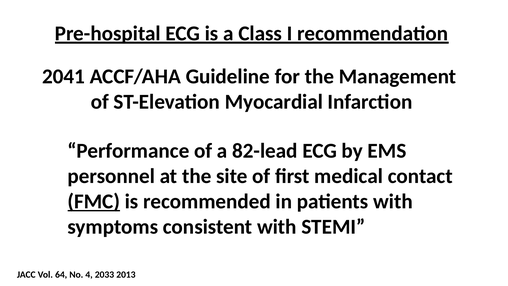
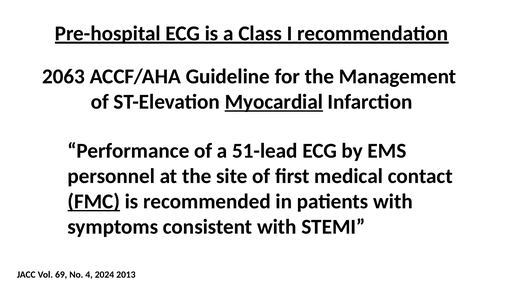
2041: 2041 -> 2063 (64, 76)
Myocardial underline: none -> present (274, 102)
82-lead: 82-lead -> 51-lead (265, 151)
64: 64 -> 69 (61, 274)
2033: 2033 -> 2024 (104, 274)
